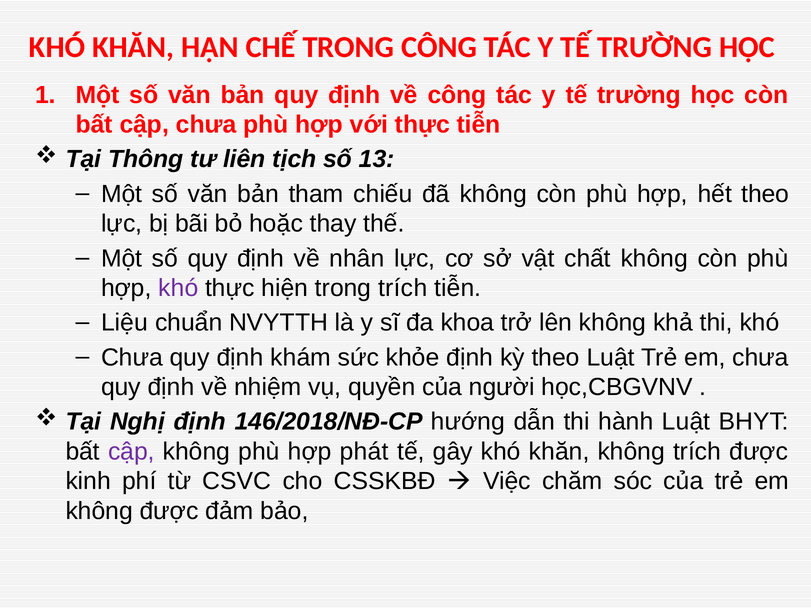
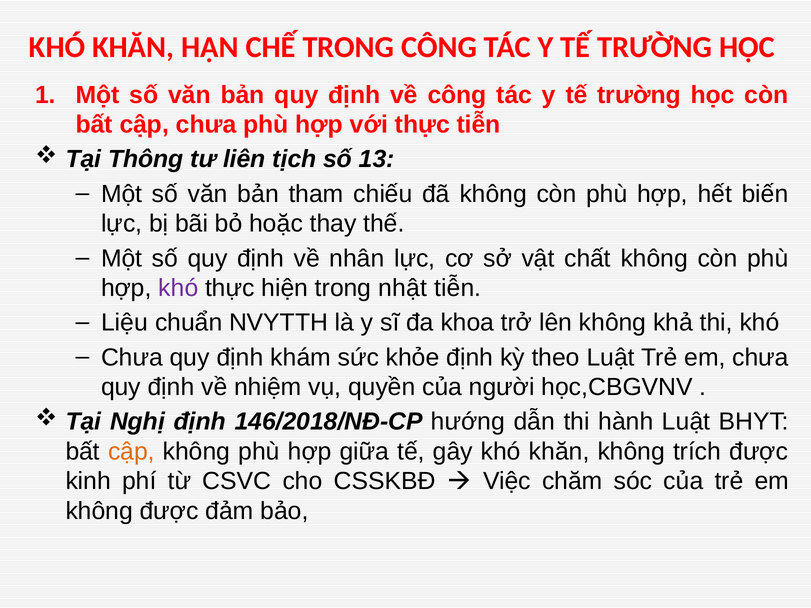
hết theo: theo -> biến (765, 194)
trong trích: trích -> nhật (403, 288)
cập colour: purple -> orange (131, 452)
phát: phát -> giữa (364, 452)
